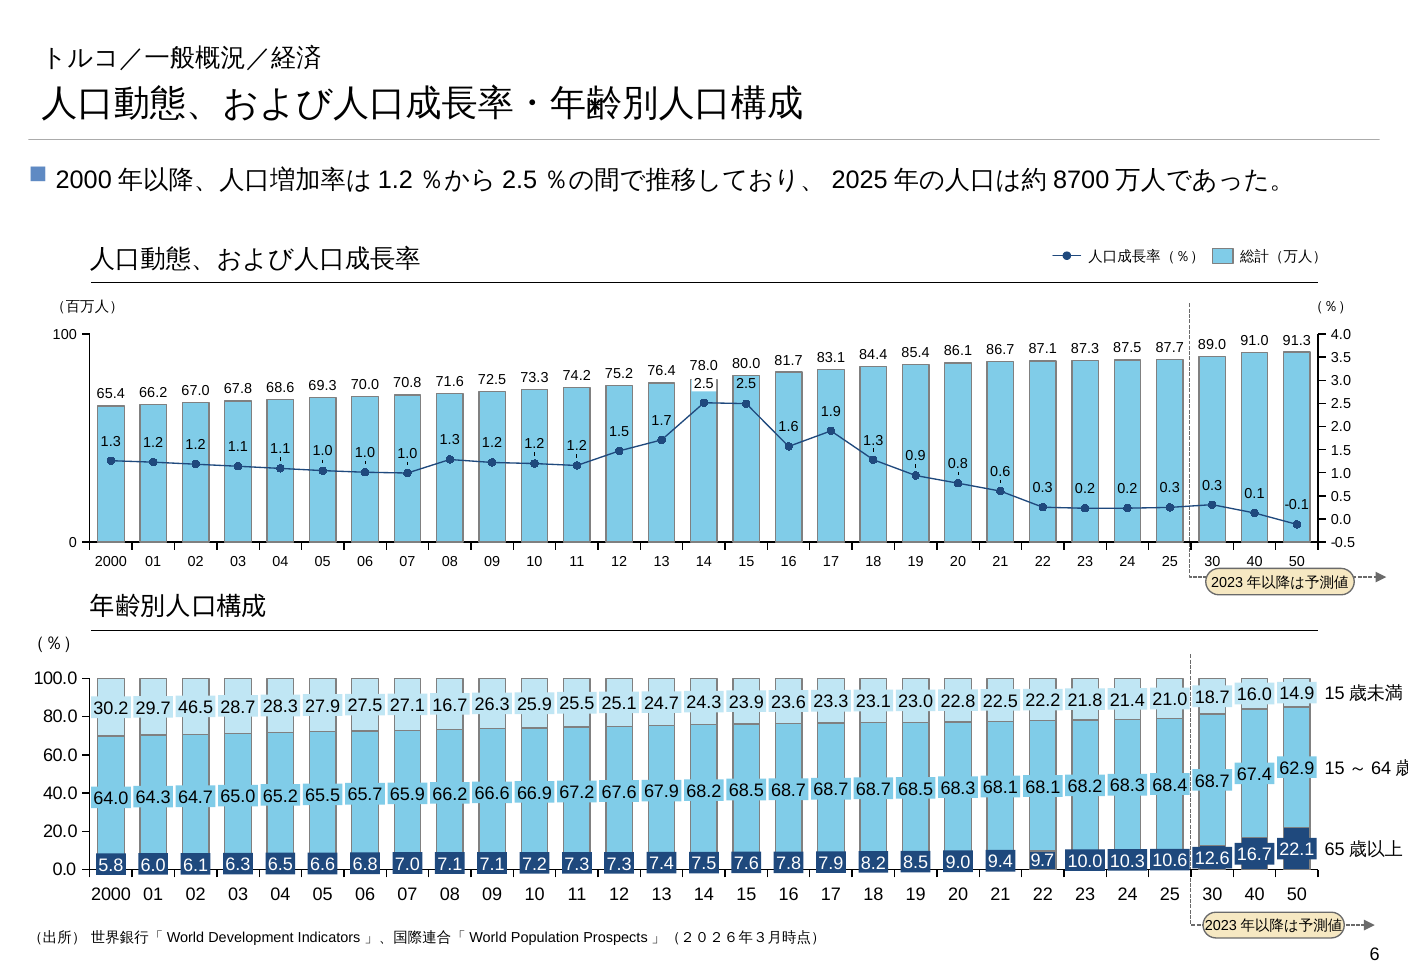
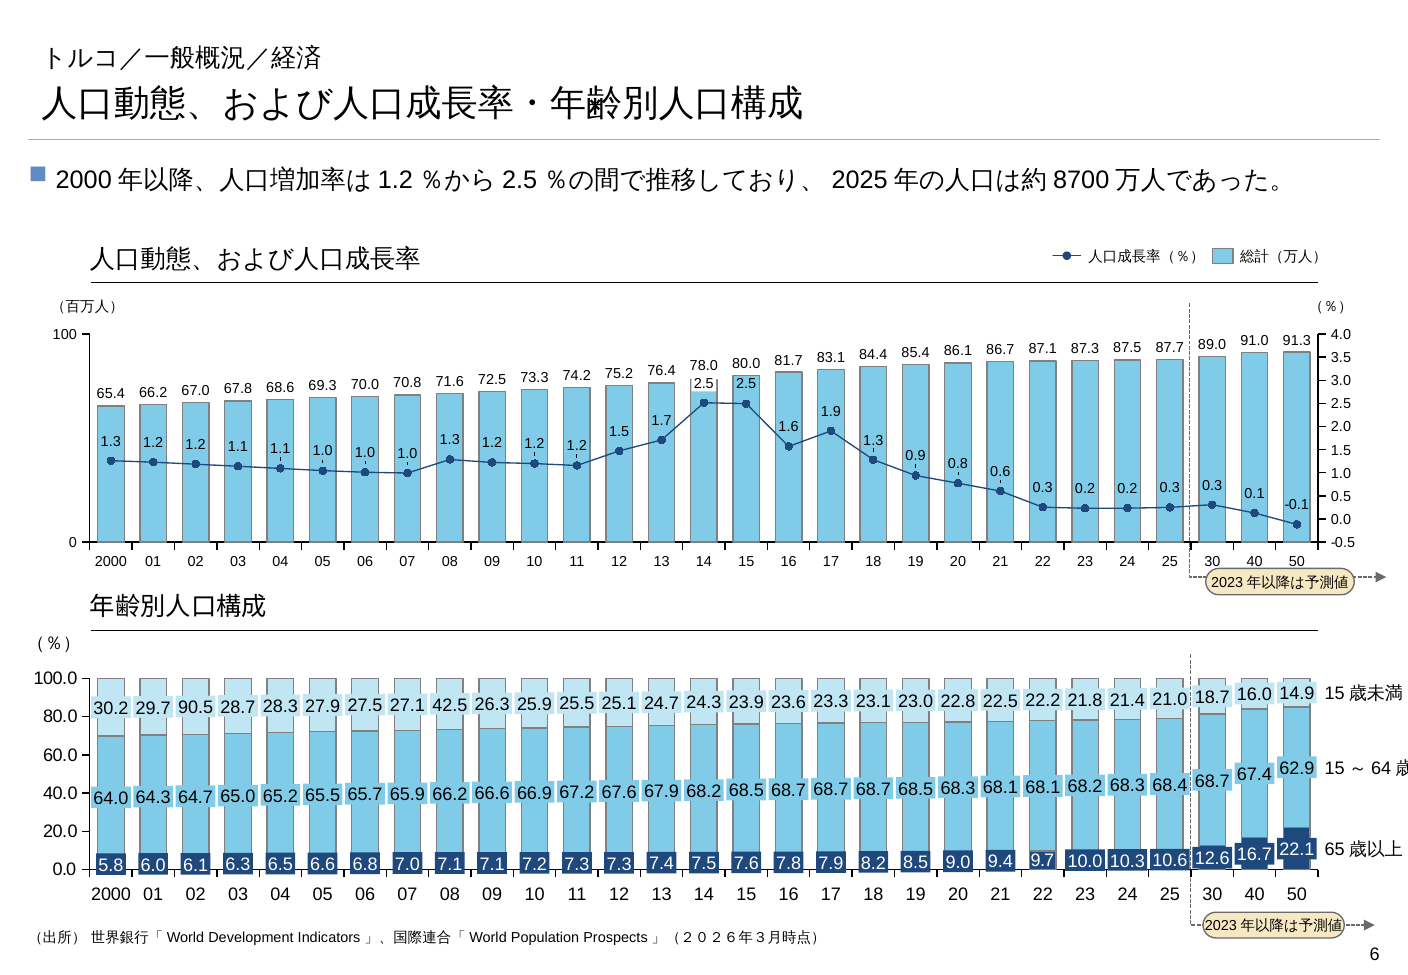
16.7: 16.7 -> 42.5 (450, 705)
46.5: 46.5 -> 90.5 (196, 707)
